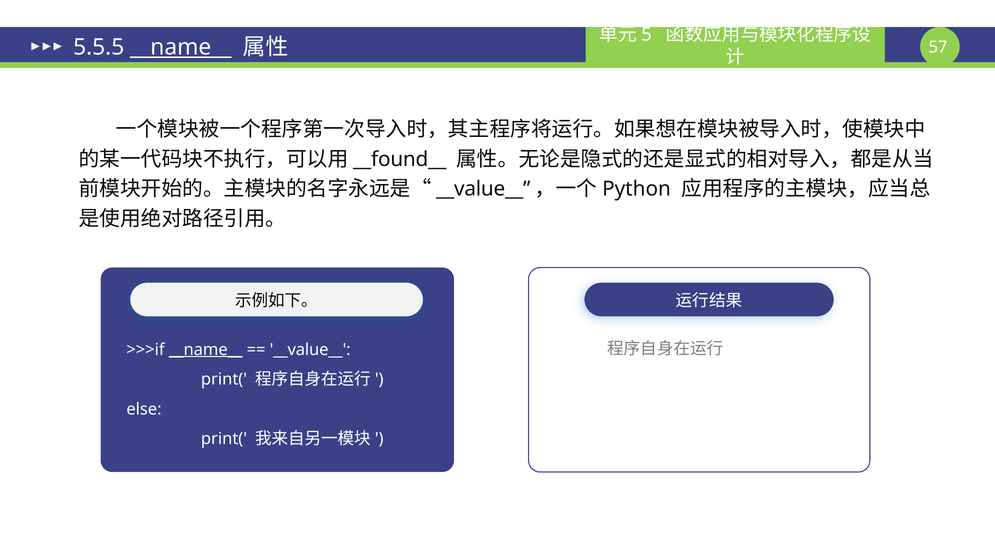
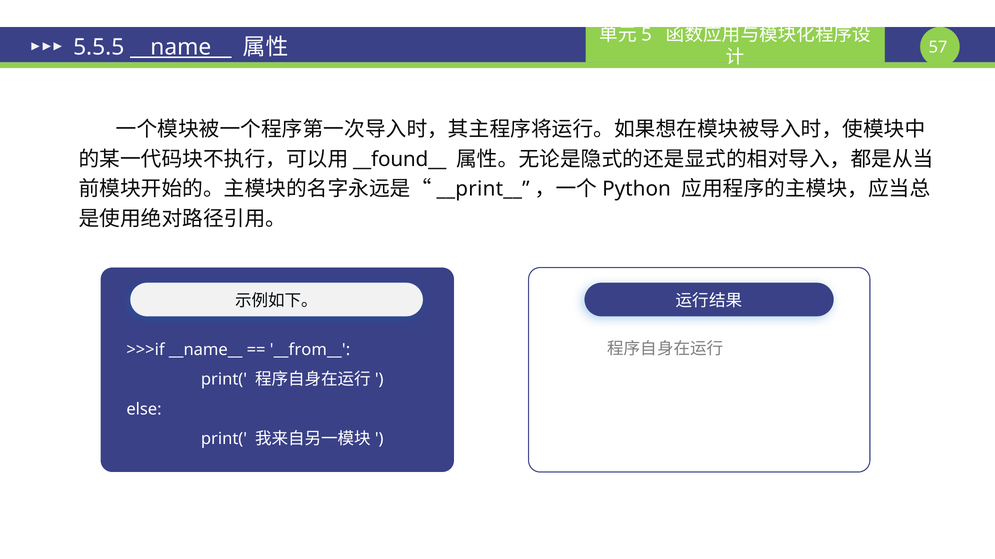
__value__: __value__ -> __print__ (483, 189)
__name__ underline: present -> none (206, 350)
__value__: __value__ -> __from__ (310, 350)
